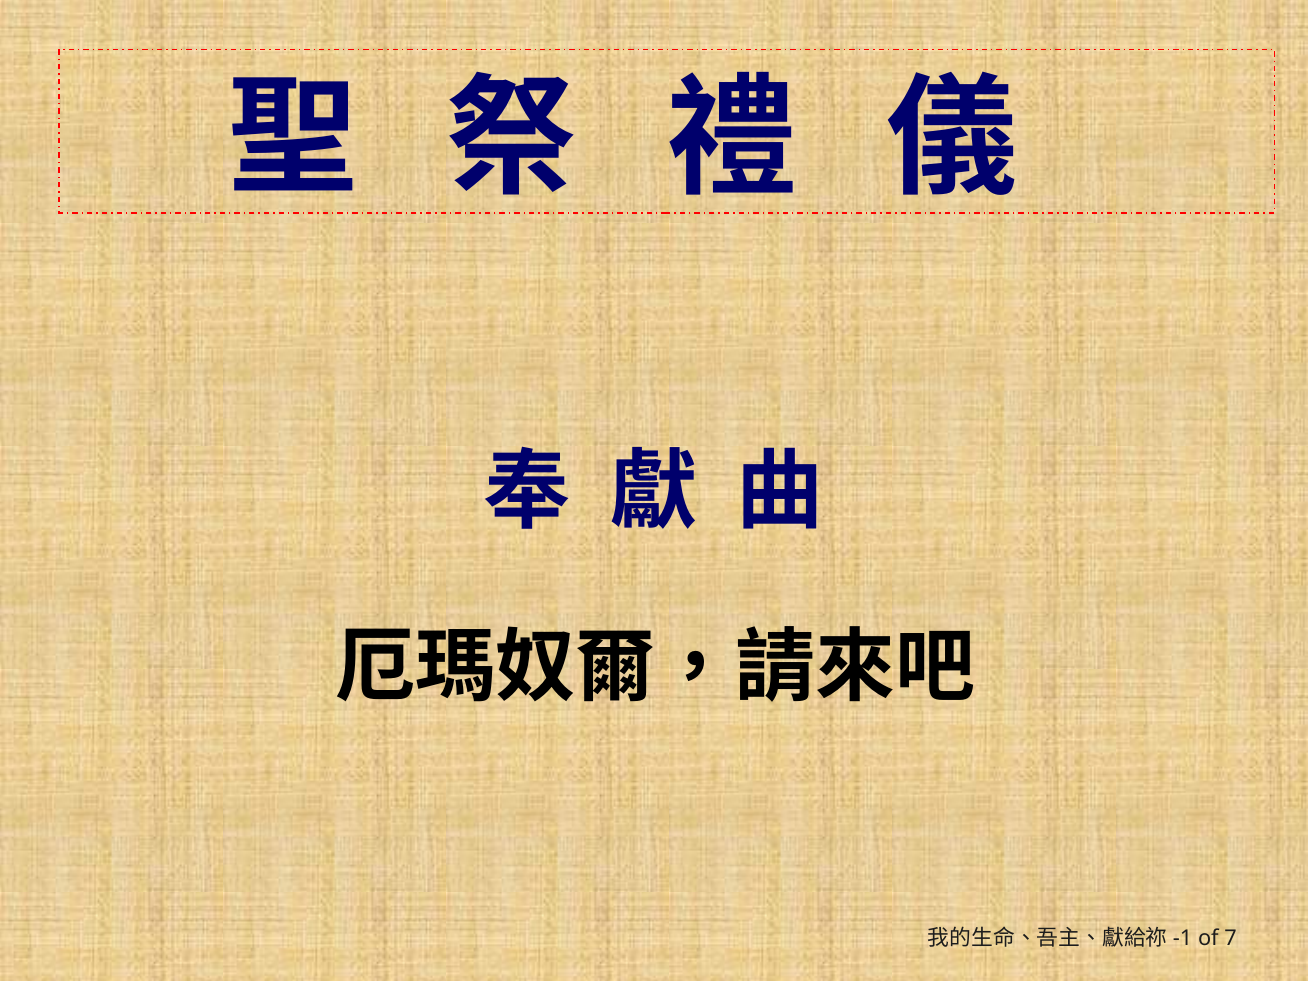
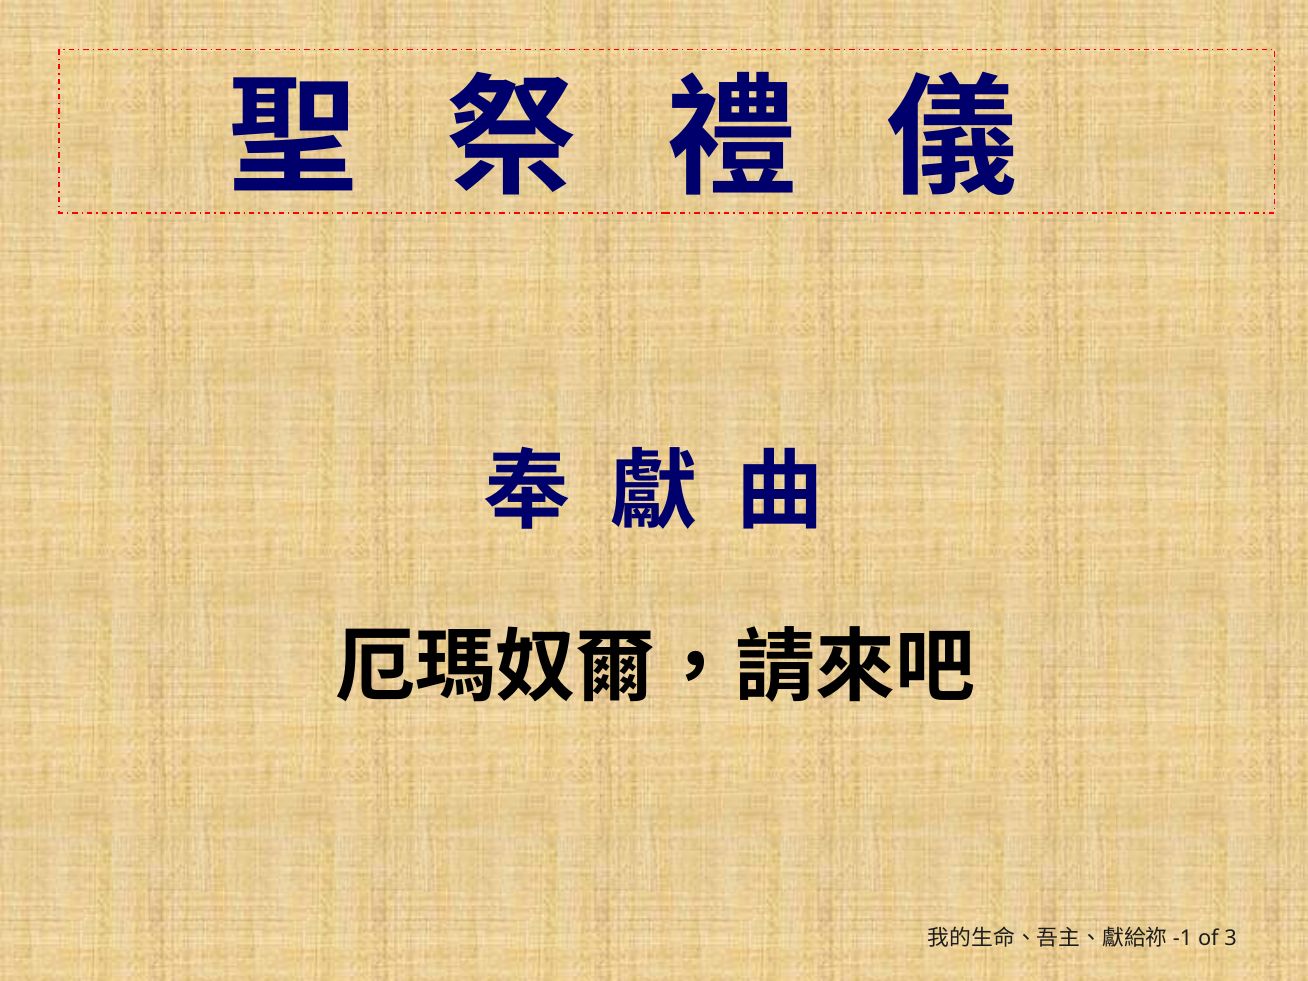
7: 7 -> 3 (1231, 939)
